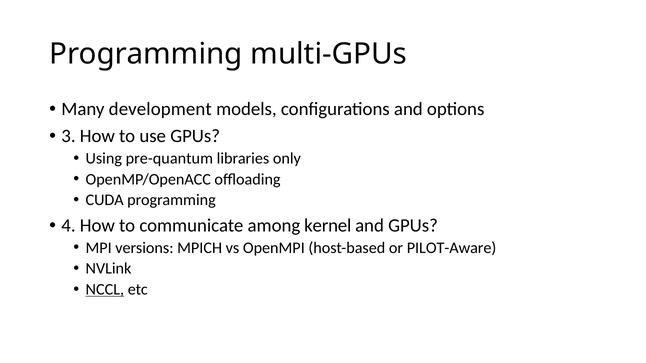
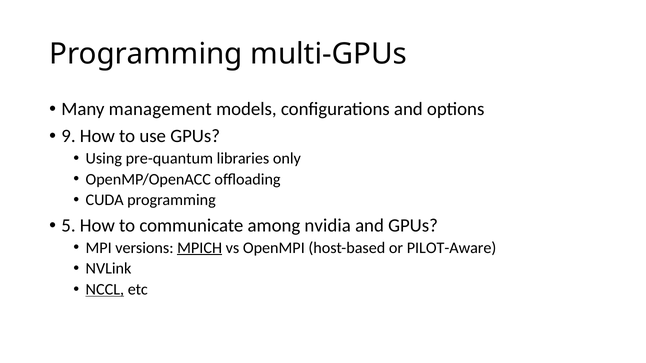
development: development -> management (160, 109)
3: 3 -> 9 (69, 136)
4: 4 -> 5 (69, 226)
kernel: kernel -> nvidia (328, 226)
MPICH underline: none -> present (200, 248)
